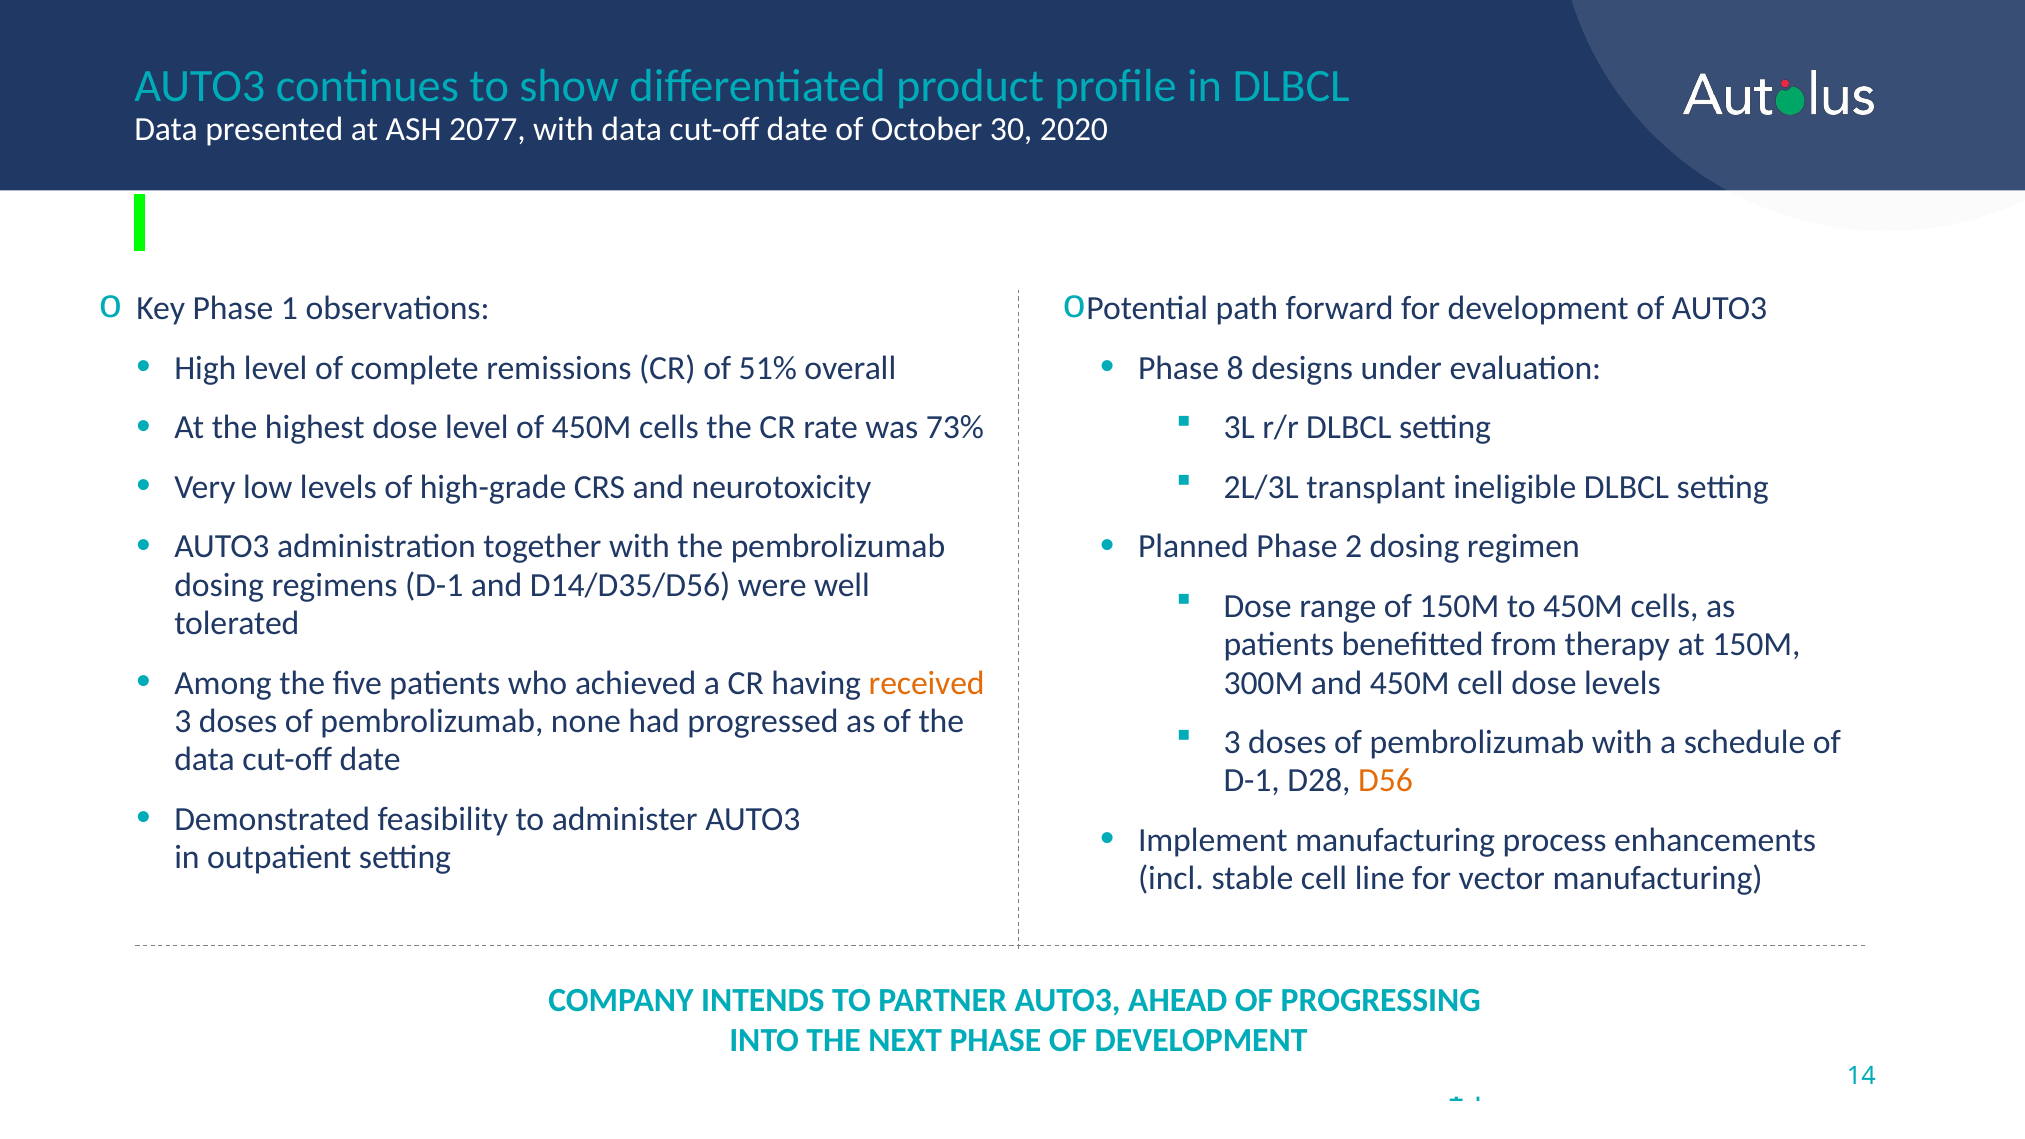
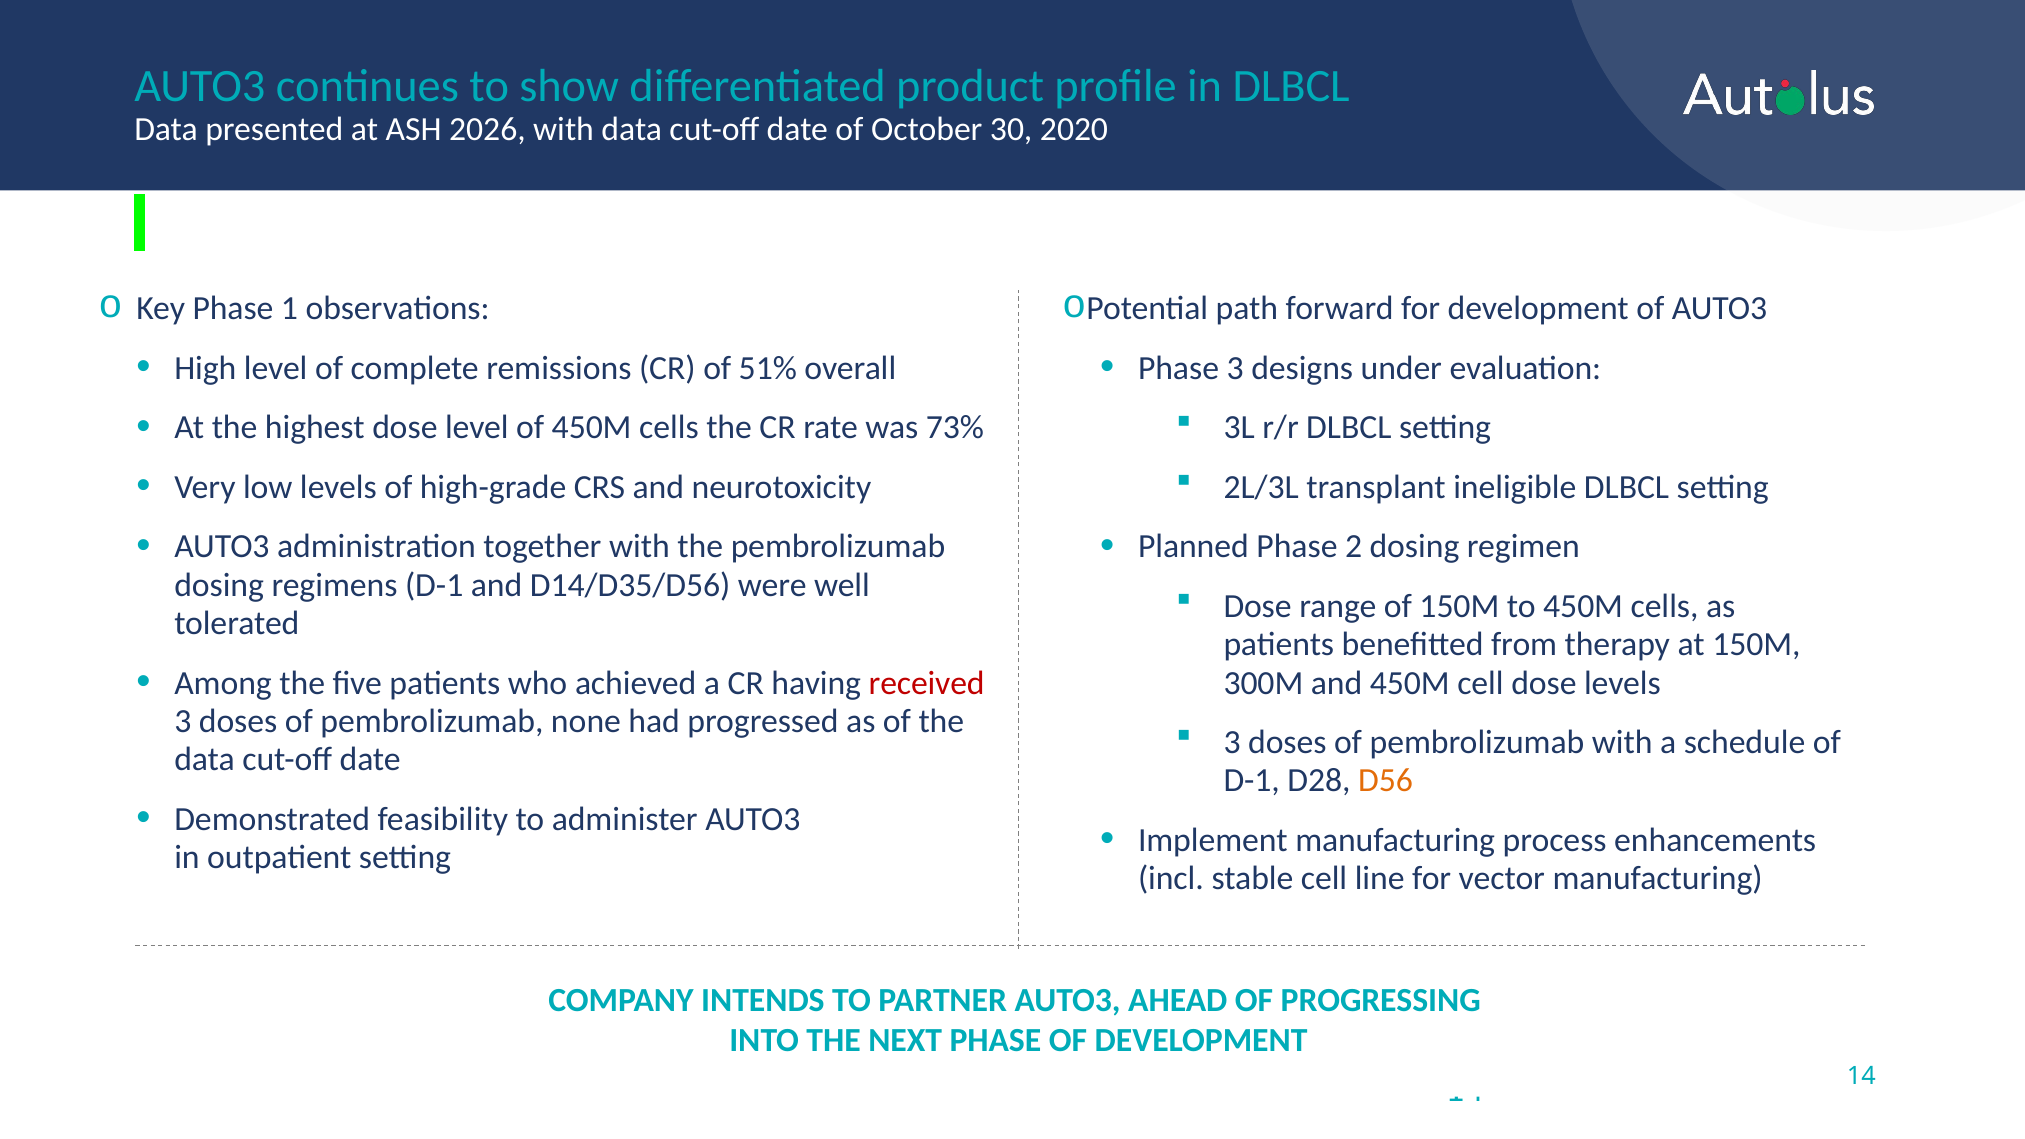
2077: 2077 -> 2026 (487, 130)
Phase 8: 8 -> 3 (1235, 368)
received colour: orange -> red (927, 683)
